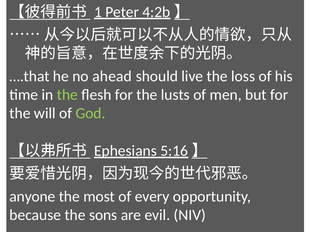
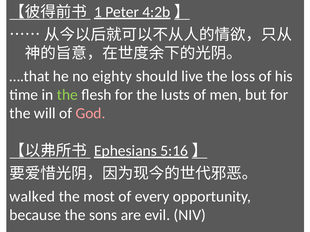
ahead: ahead -> eighty (112, 76)
God colour: light green -> pink (91, 114)
anyone: anyone -> walked (32, 197)
